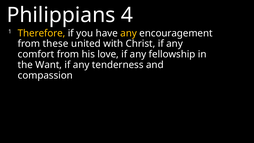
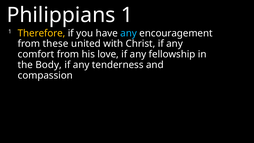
Philippians 4: 4 -> 1 (127, 15)
any colour: yellow -> light blue (129, 33)
Want: Want -> Body (49, 65)
